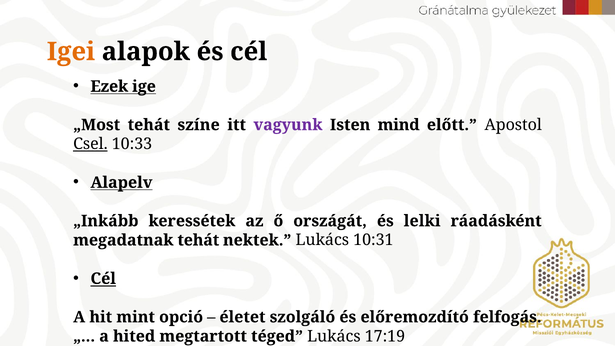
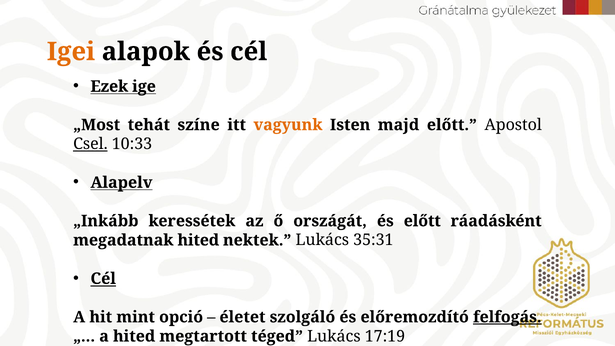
vagyunk colour: purple -> orange (288, 125)
mind: mind -> majd (399, 125)
és lelki: lelki -> előtt (422, 221)
megadatnak tehát: tehát -> hited (198, 240)
10:31: 10:31 -> 35:31 (373, 240)
felfogás underline: none -> present (507, 317)
